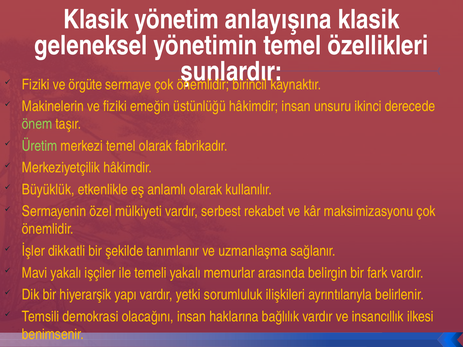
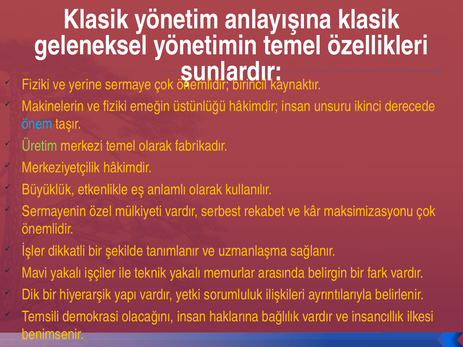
örgüte: örgüte -> yerine (85, 85)
önem colour: light green -> light blue (37, 124)
temeli: temeli -> teknik (150, 273)
